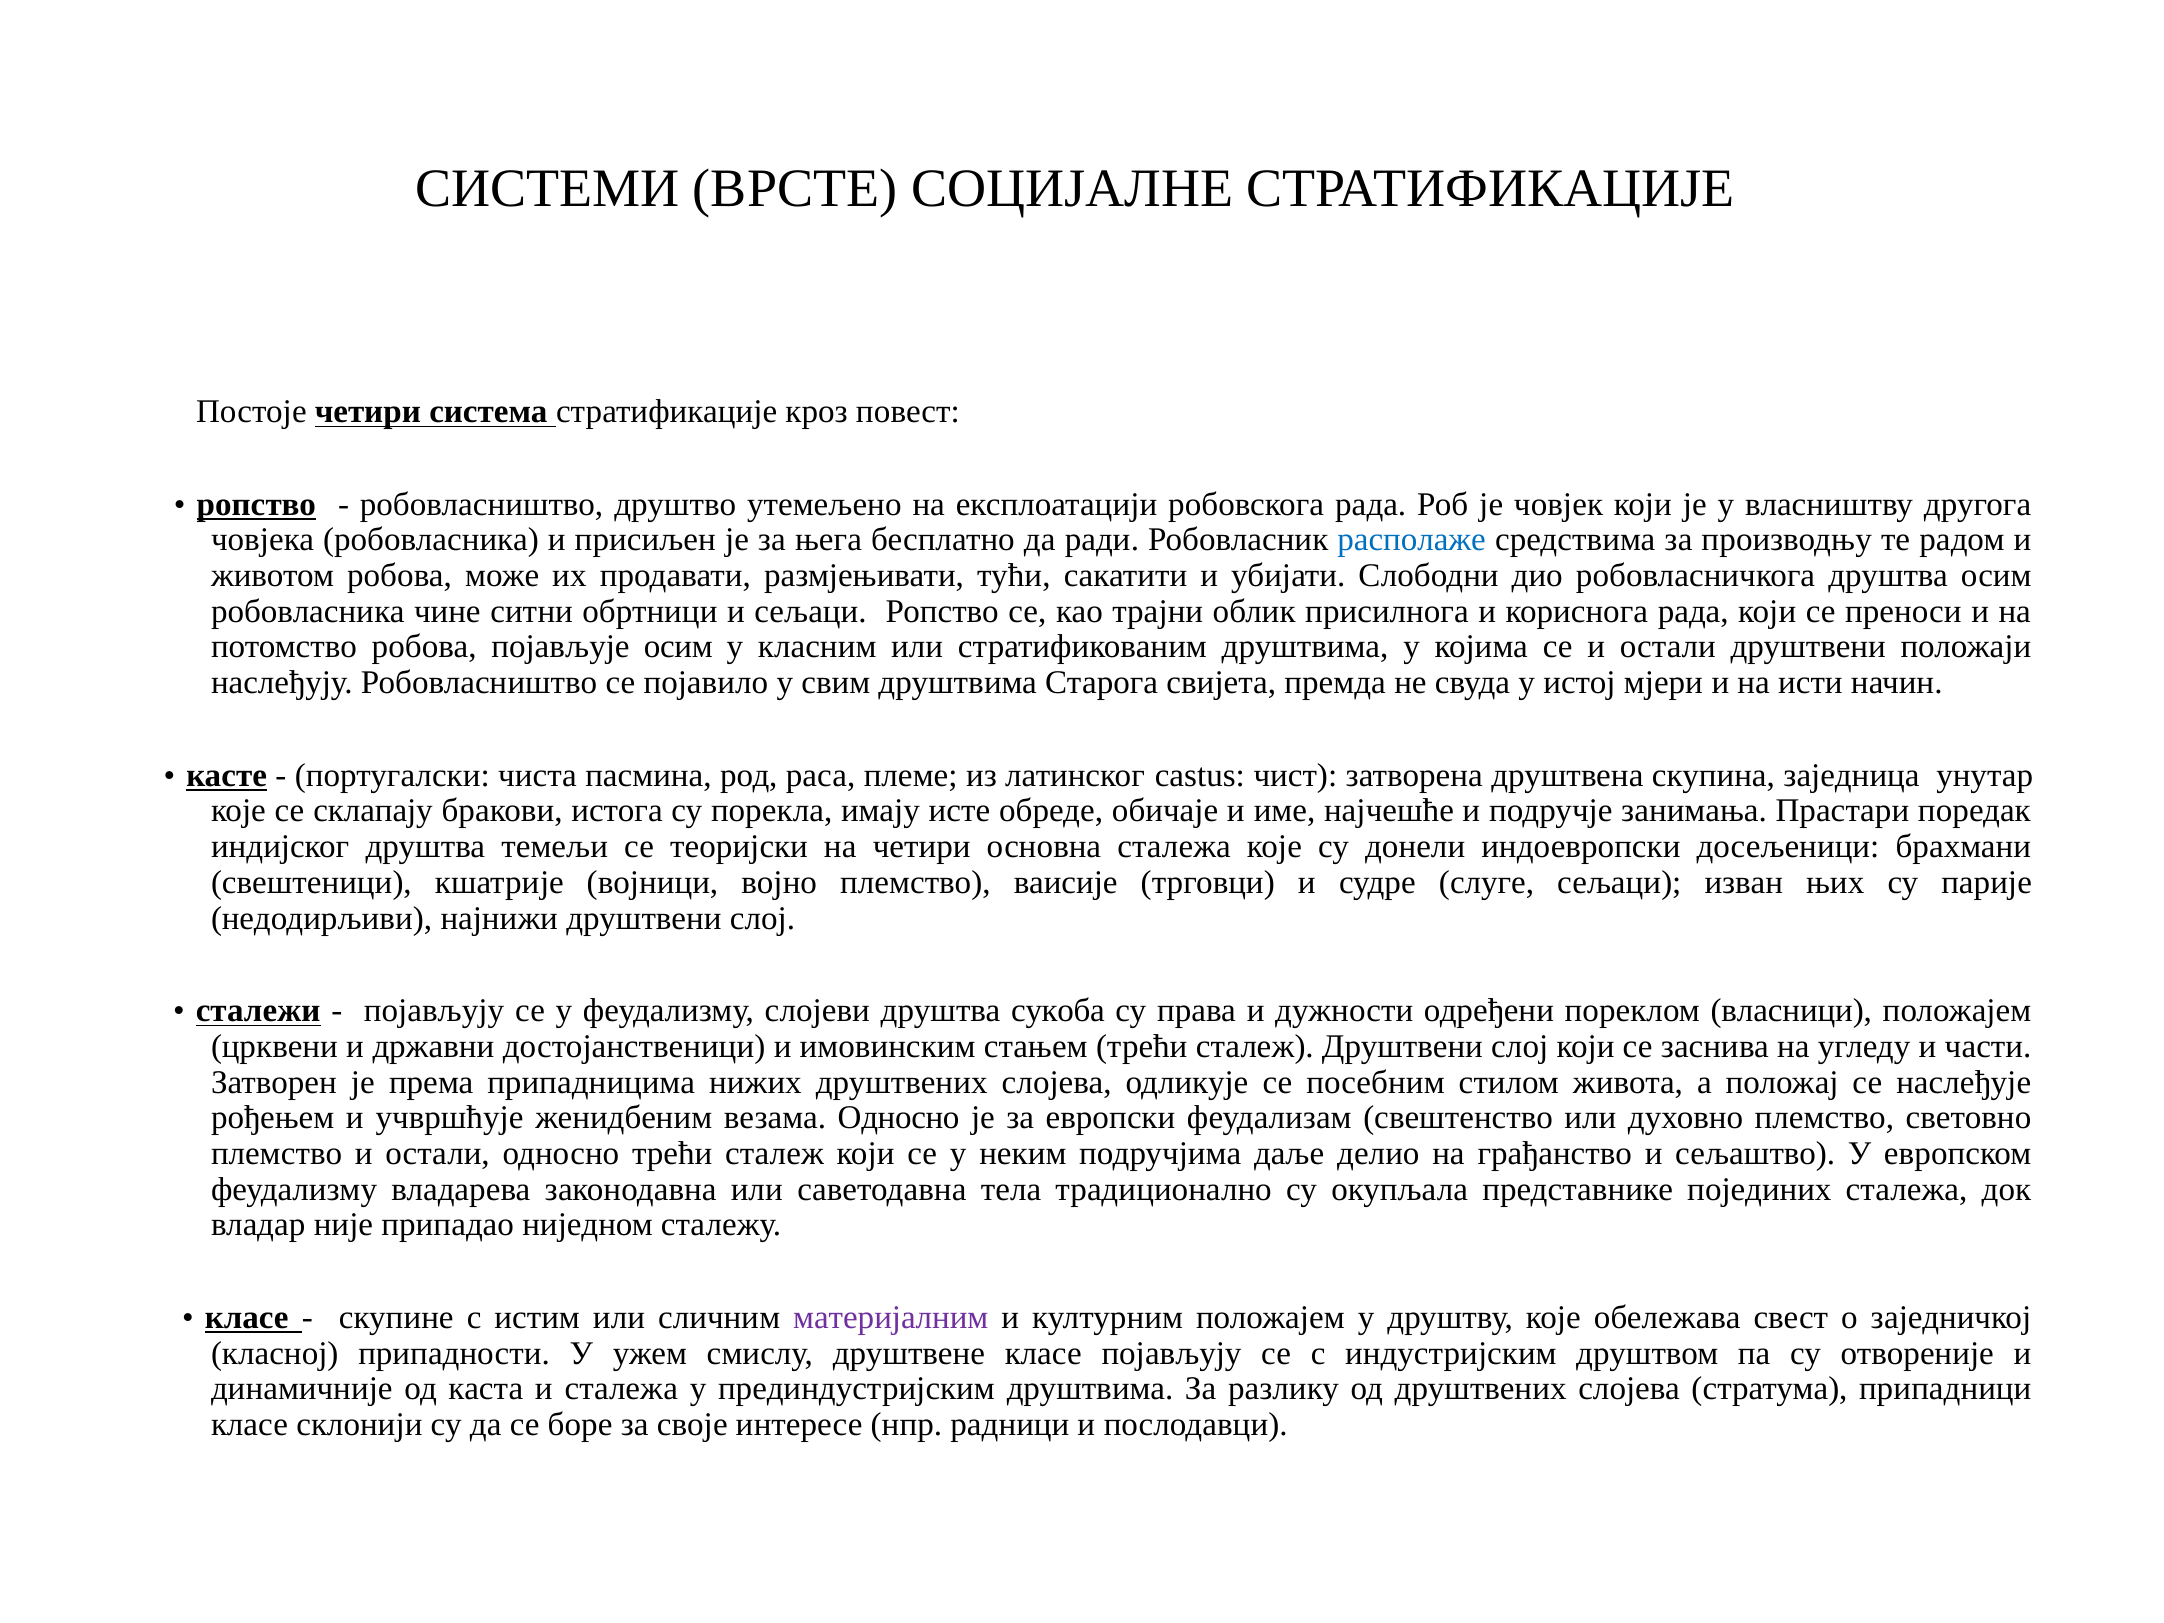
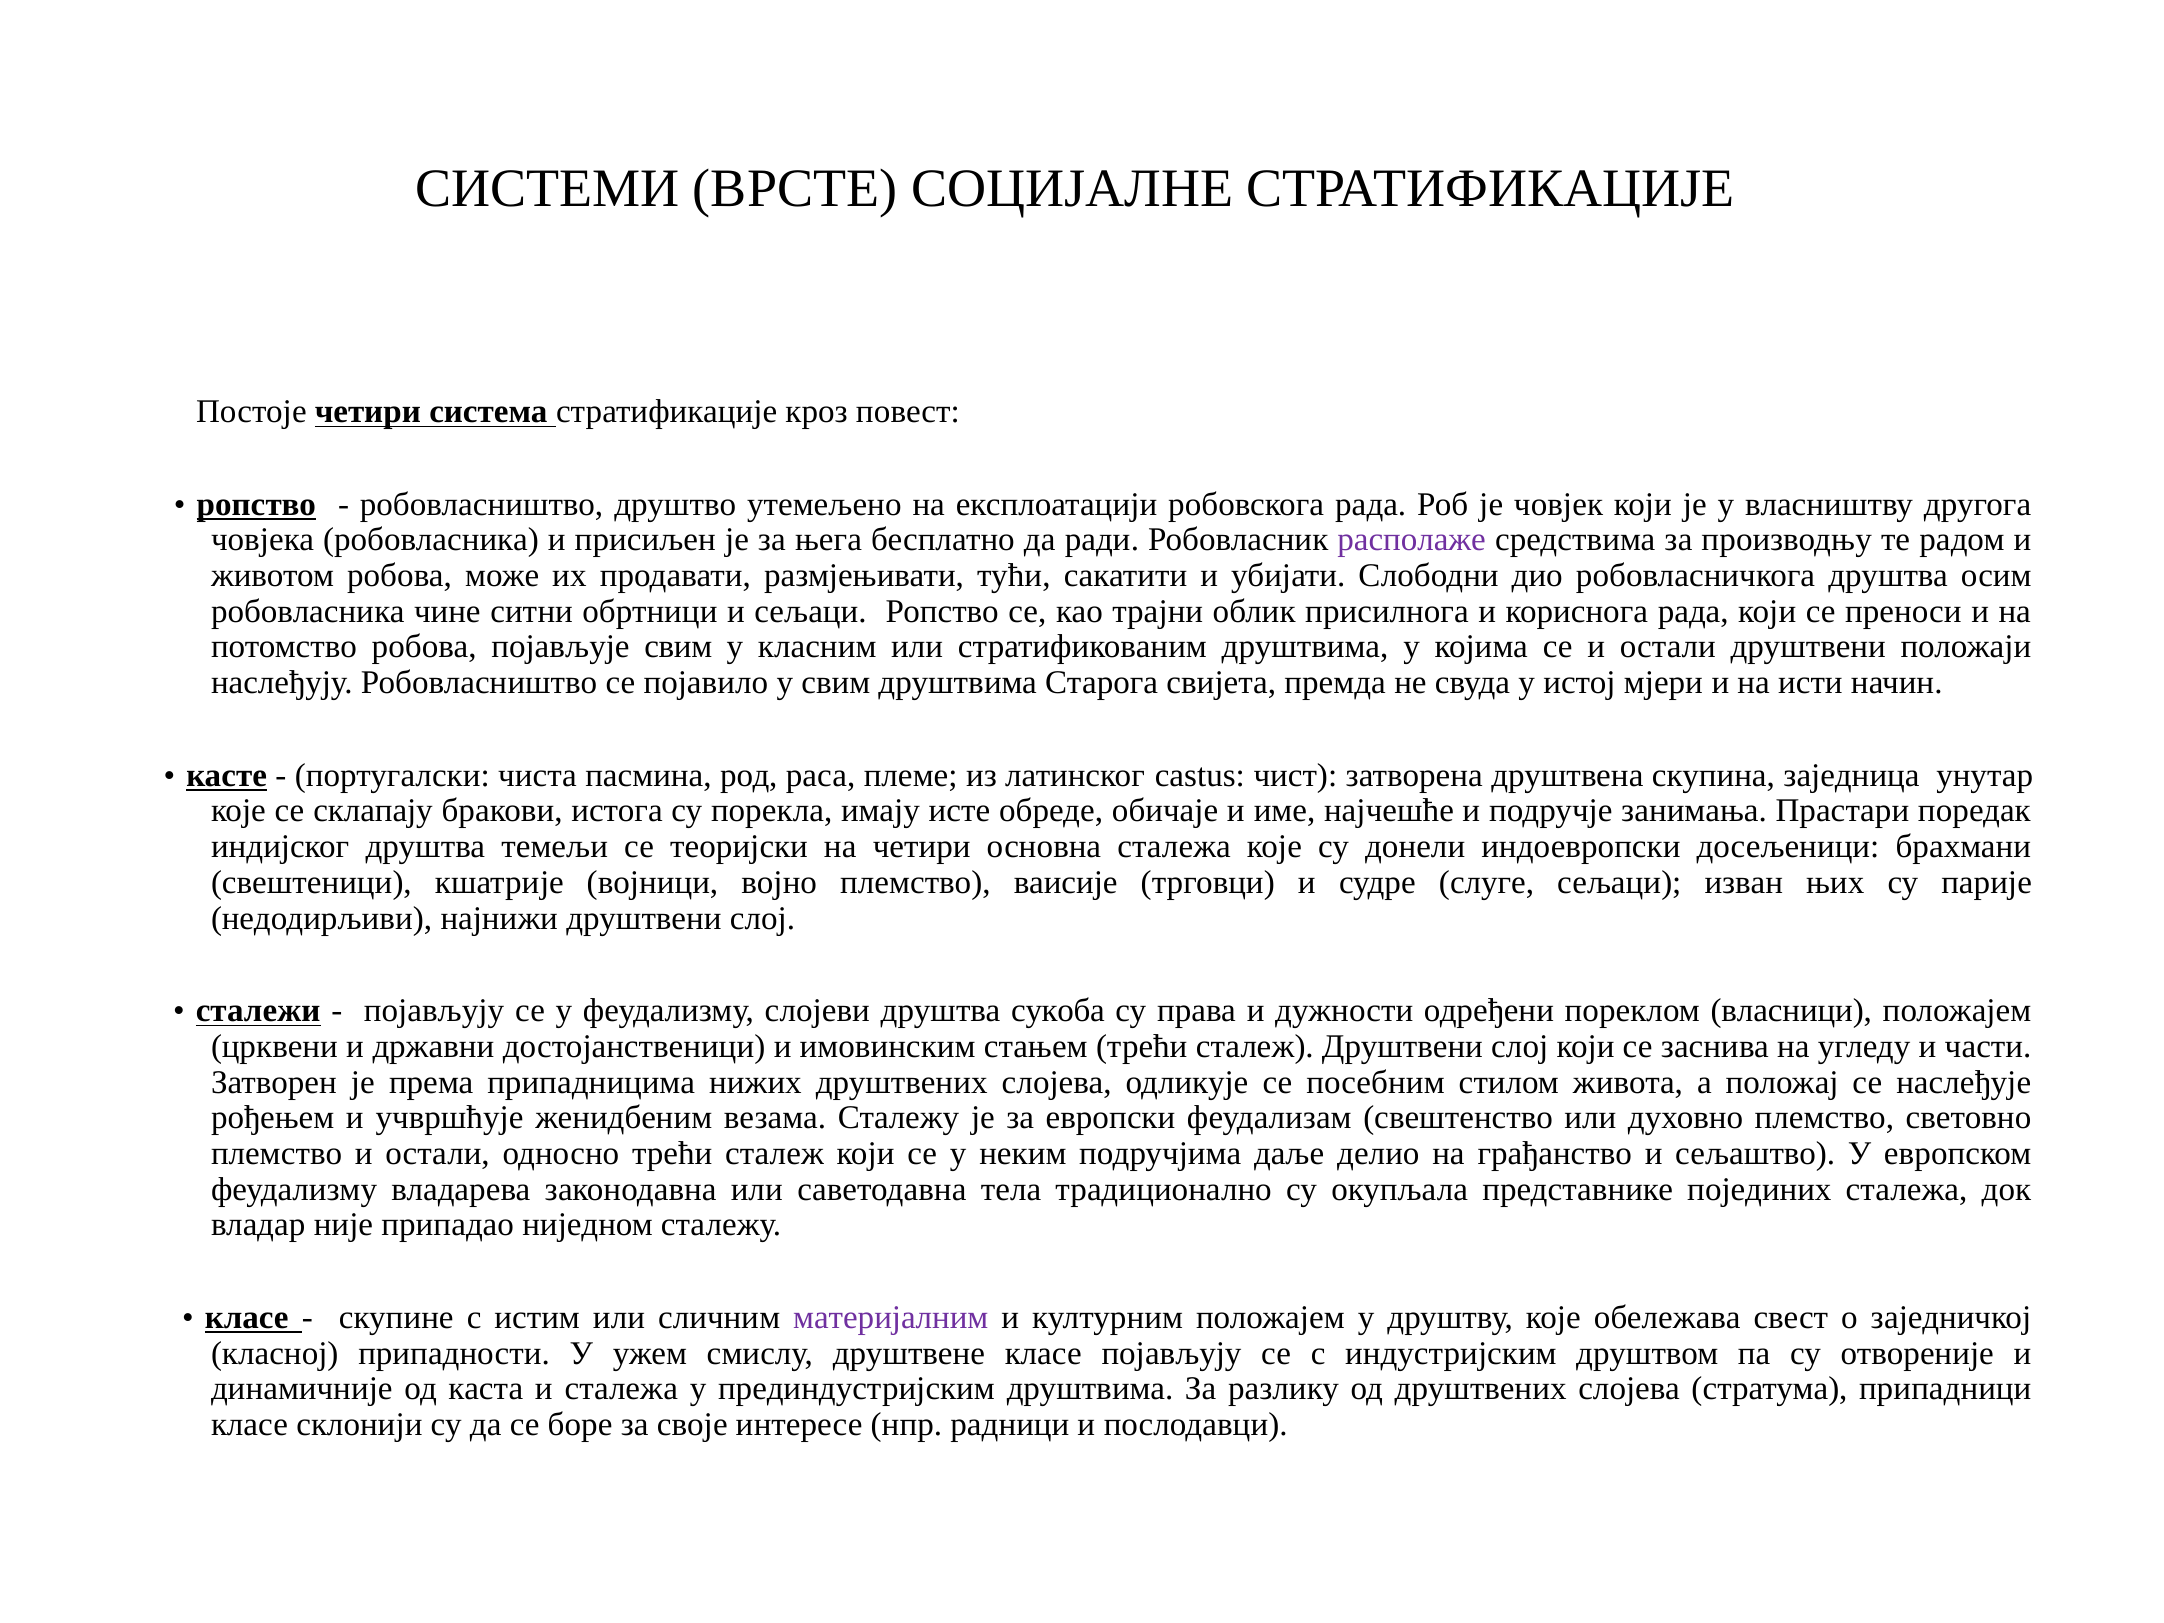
располаже colour: blue -> purple (1412, 540)
појављује осим: осим -> свим (678, 647)
везама Односно: Односно -> Сталежу (898, 1118)
